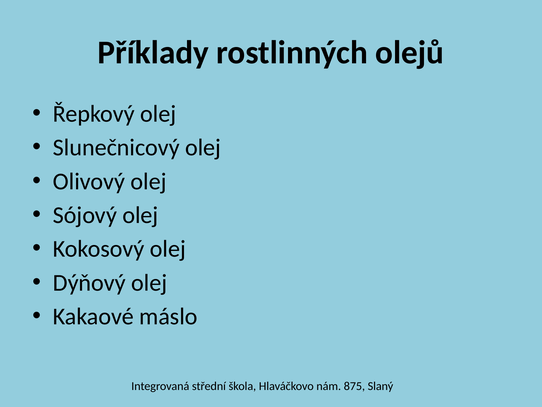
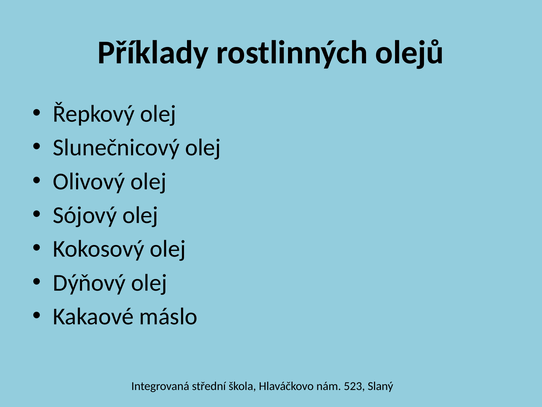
875: 875 -> 523 (354, 386)
